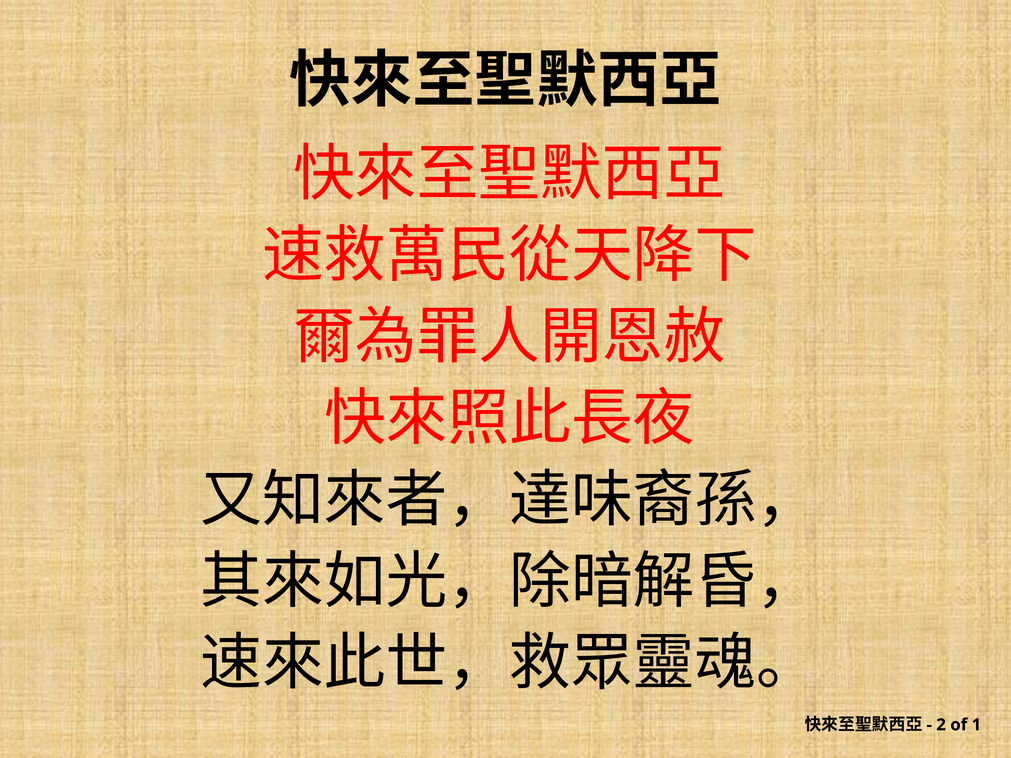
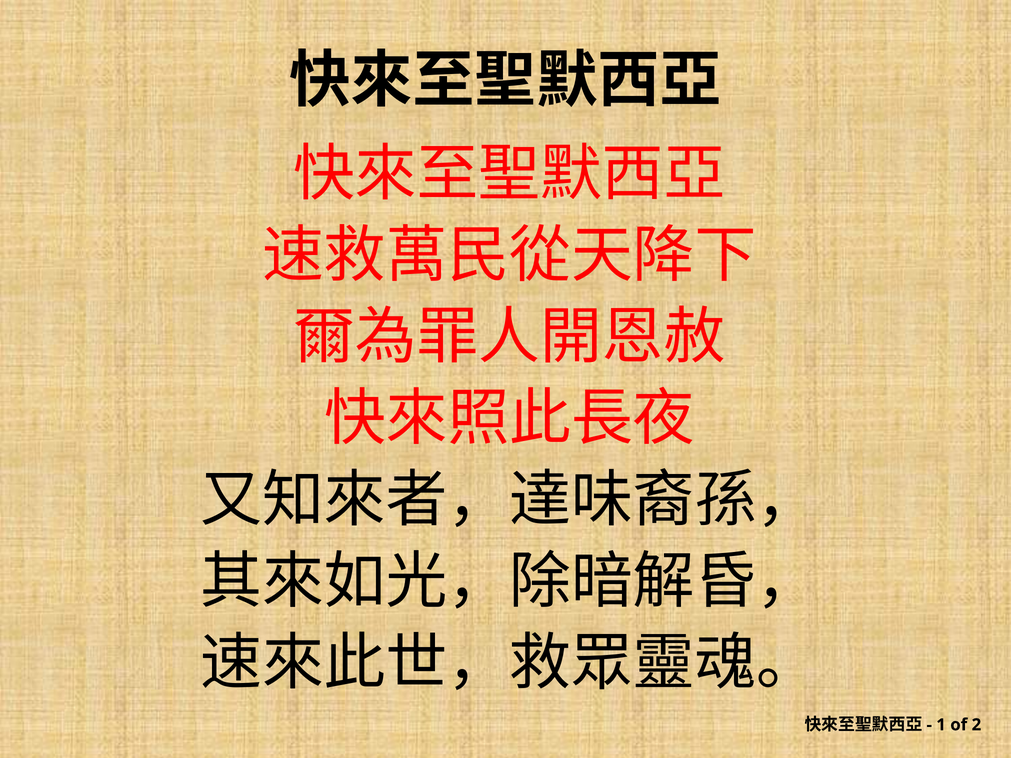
2: 2 -> 1 (941, 725)
1: 1 -> 2 (976, 725)
